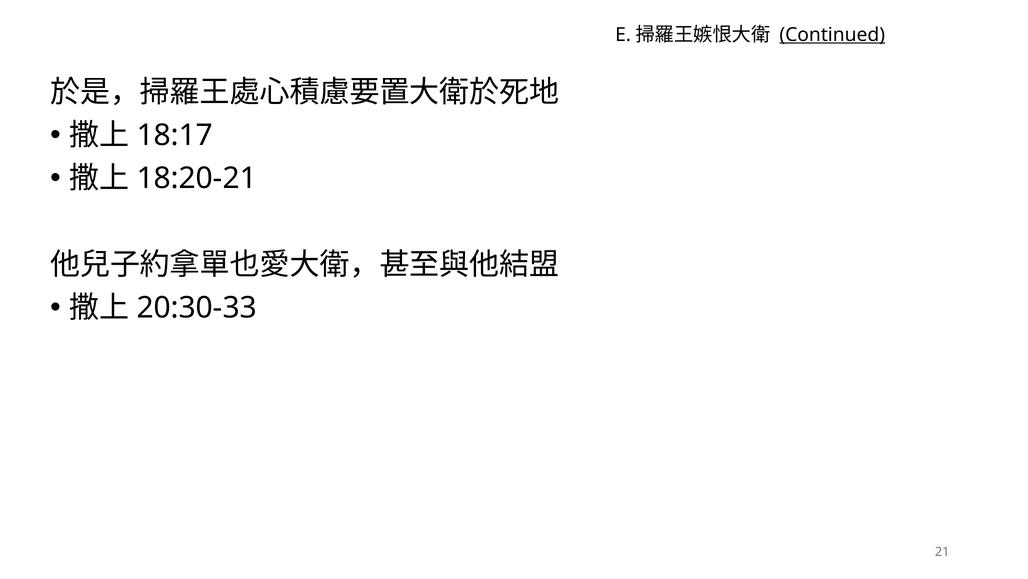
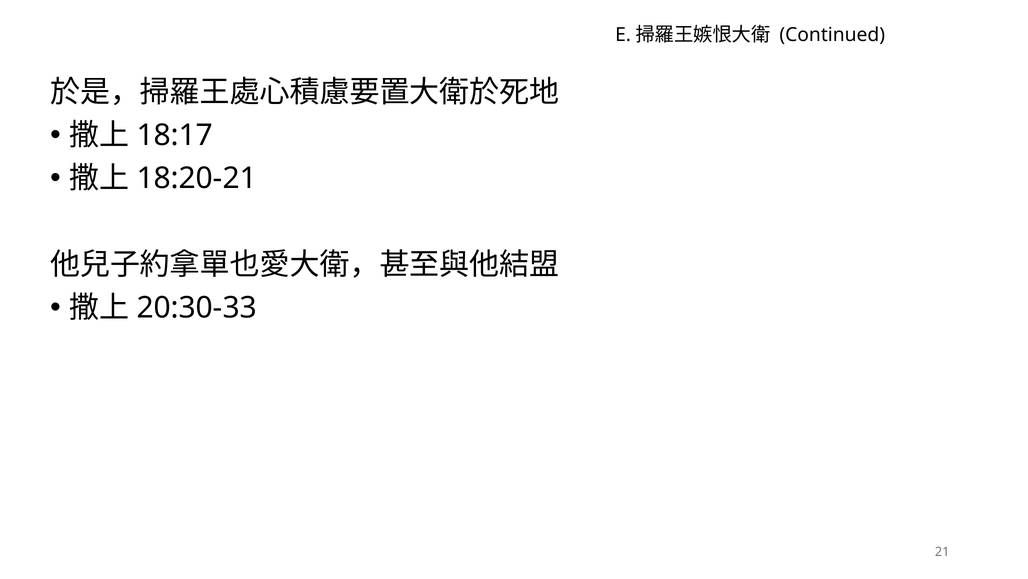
Continued underline: present -> none (832, 35)
